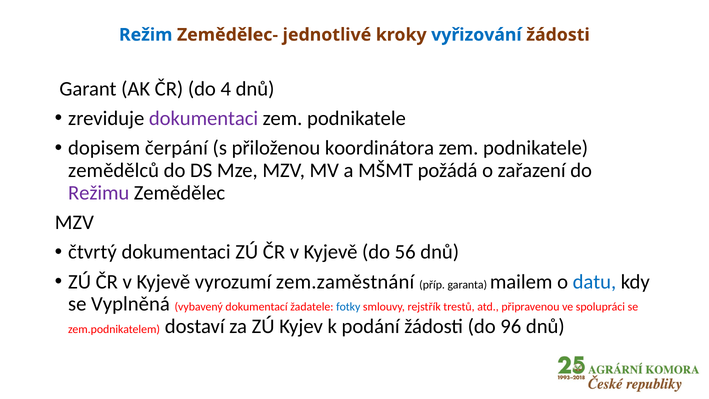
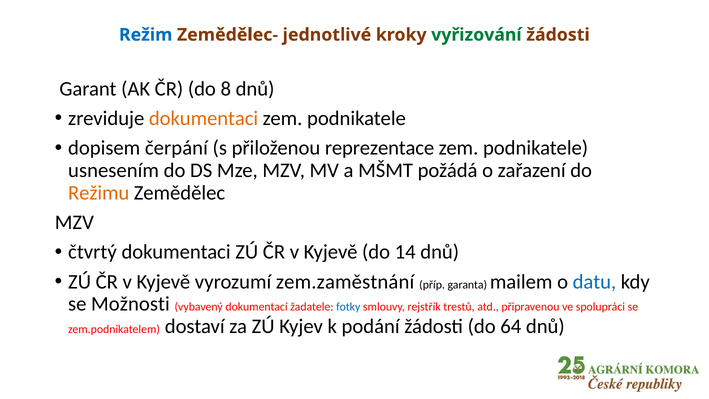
vyřizování colour: blue -> green (476, 35)
4: 4 -> 8 (226, 89)
dokumentaci colour: purple -> orange (204, 118)
koordinátora: koordinátora -> reprezentace (380, 148)
zemědělců: zemědělců -> usnesením (114, 170)
Režimu colour: purple -> orange (99, 193)
56: 56 -> 14 (405, 252)
Vyplněná: Vyplněná -> Možnosti (130, 304)
96: 96 -> 64 (511, 326)
